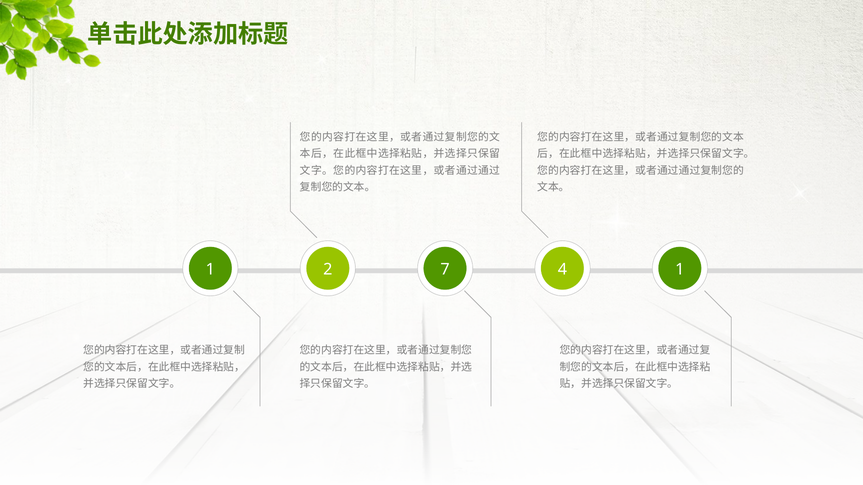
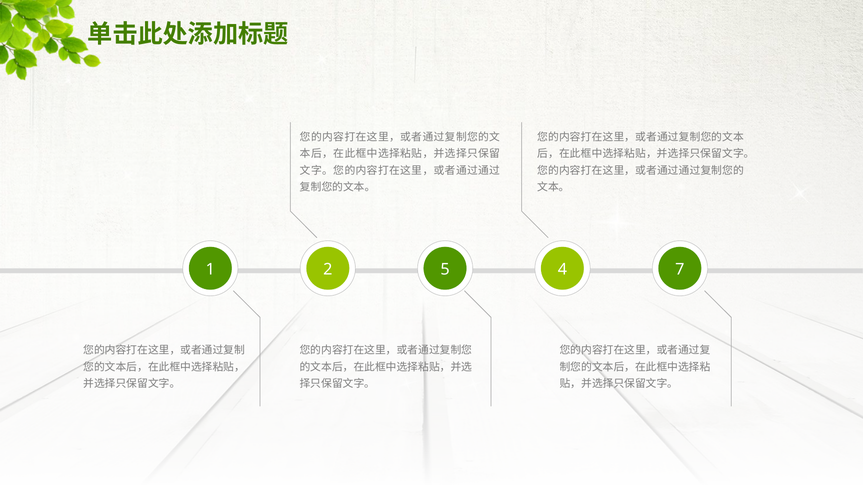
7: 7 -> 5 (445, 270)
4 1: 1 -> 7 (680, 270)
